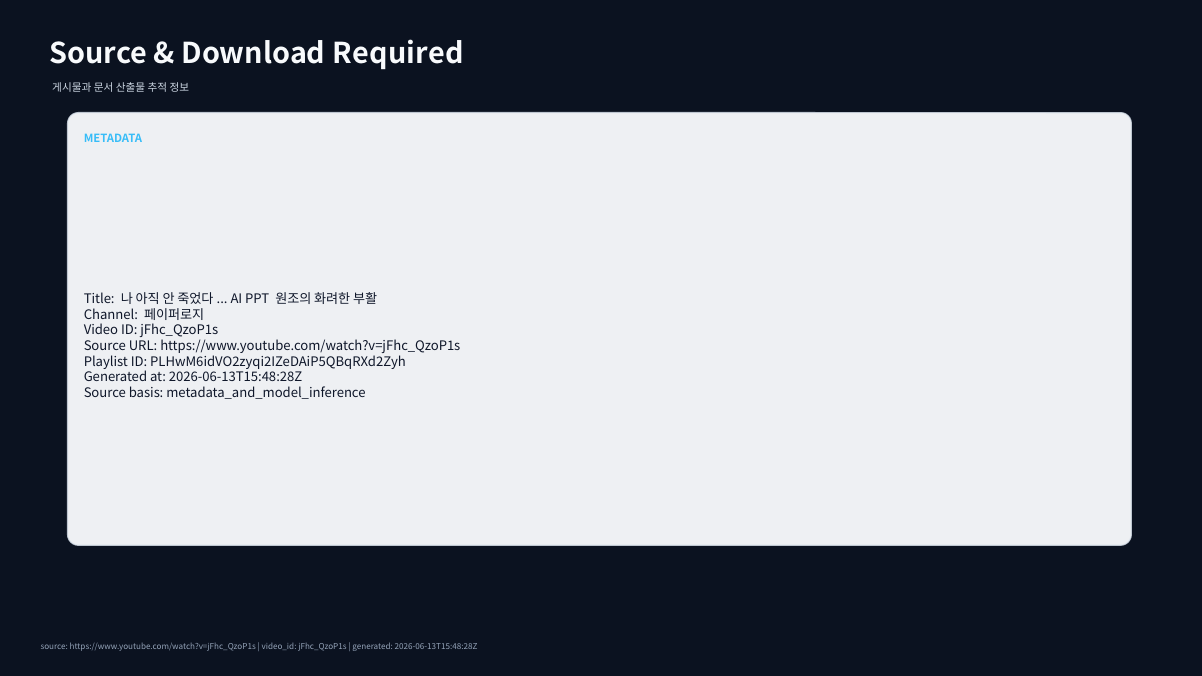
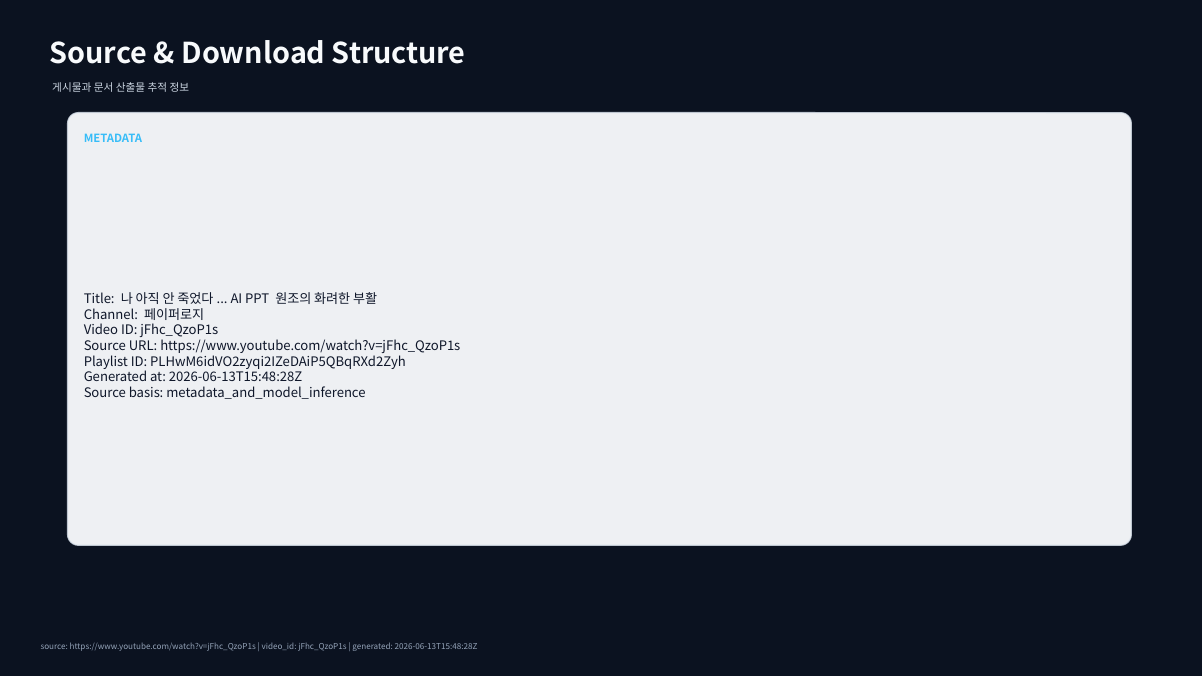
Required: Required -> Structure (399, 54)
